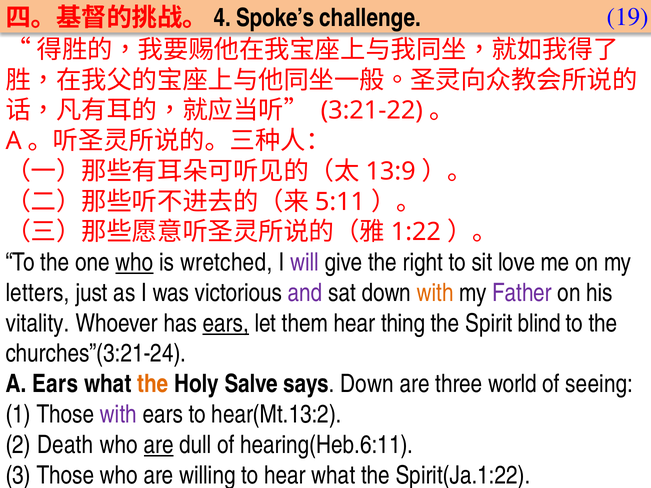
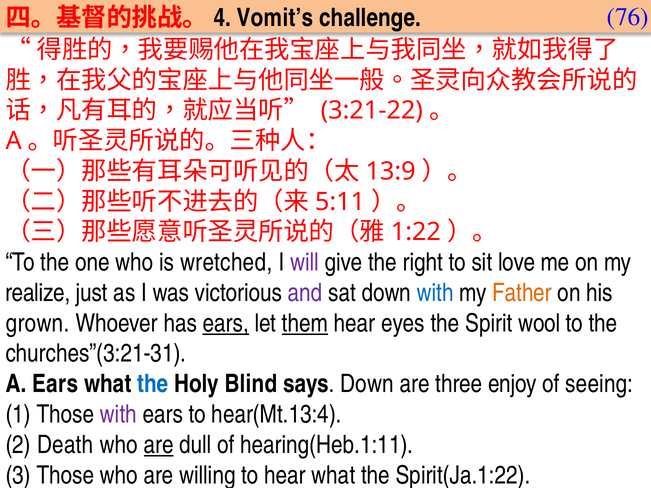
Spoke’s: Spoke’s -> Vomit’s (275, 18)
19: 19 -> 76 (628, 17)
who underline: present -> none (134, 263)
letters: letters -> realize (38, 293)
with colour: orange -> blue (435, 293)
Father colour: purple -> orange (522, 293)
vitality: vitality -> grown (38, 323)
them underline: none -> present (305, 323)
thing: thing -> eyes (403, 323)
blind: blind -> wool (539, 323)
churches”(3:21-24: churches”(3:21-24 -> churches”(3:21-31 (96, 354)
the colour: orange -> blue (153, 384)
Salve: Salve -> Blind (251, 384)
world: world -> enjoy (512, 384)
hear(Mt.13:2: hear(Mt.13:2 -> hear(Mt.13:4 (277, 415)
hearing(Heb.6:11: hearing(Heb.6:11 -> hearing(Heb.1:11 (327, 445)
